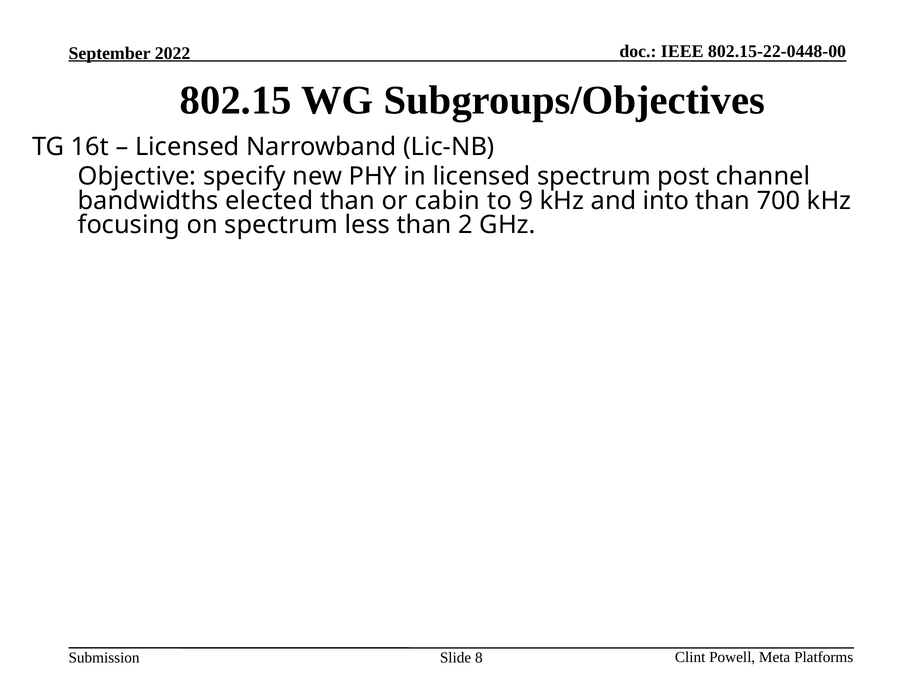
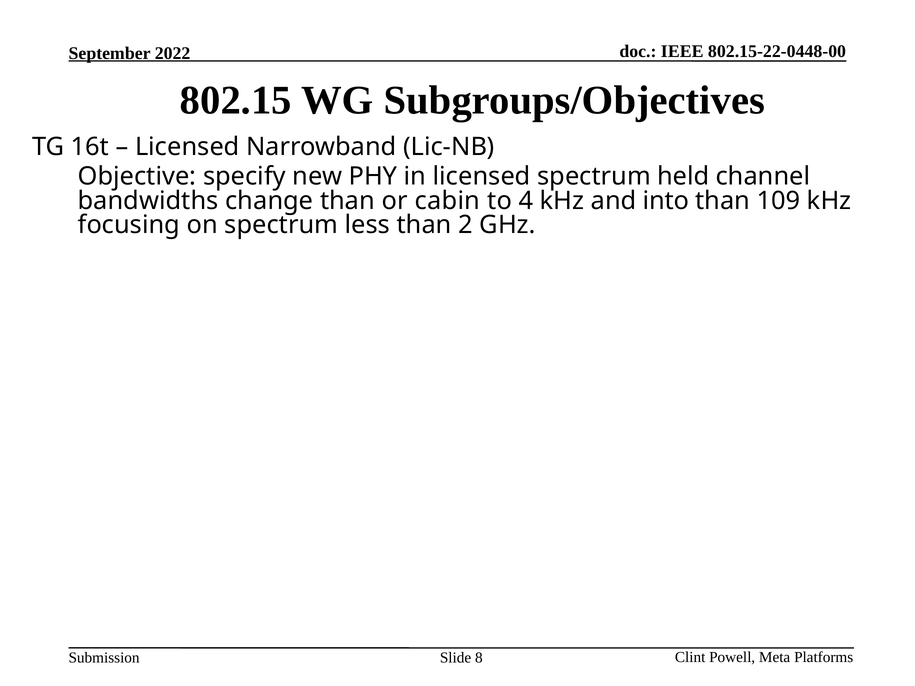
post: post -> held (683, 176)
elected: elected -> change (269, 201)
9: 9 -> 4 (526, 201)
700: 700 -> 109 (778, 201)
